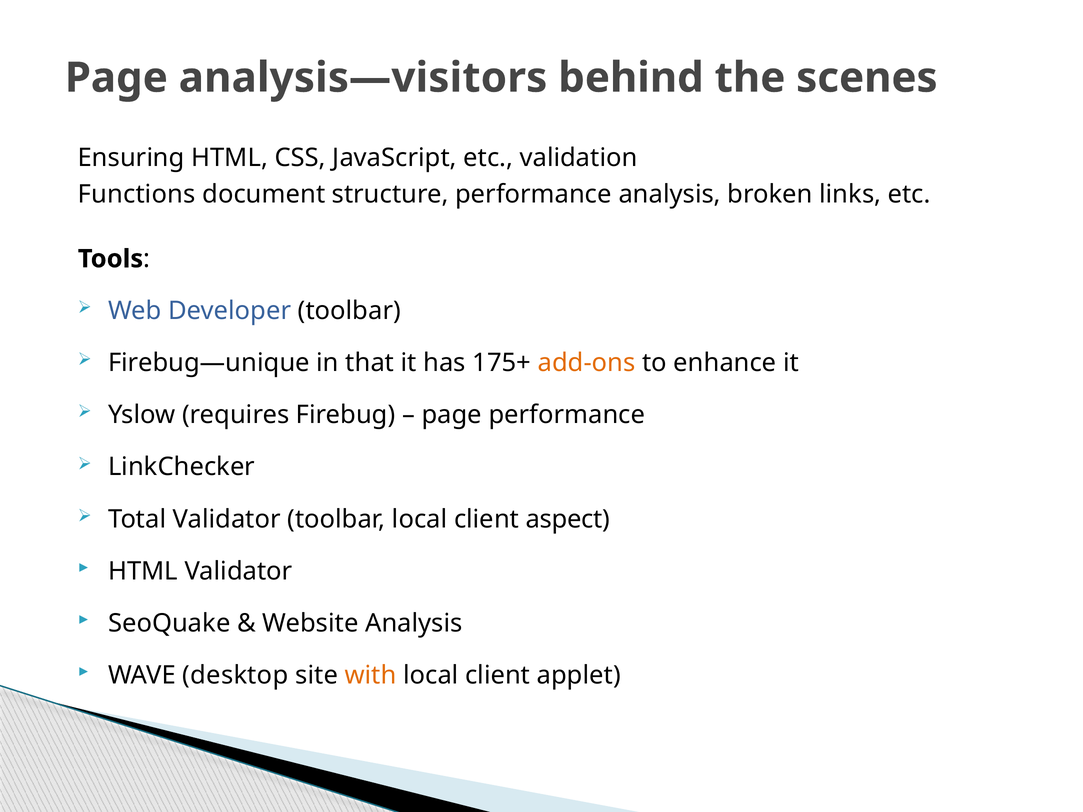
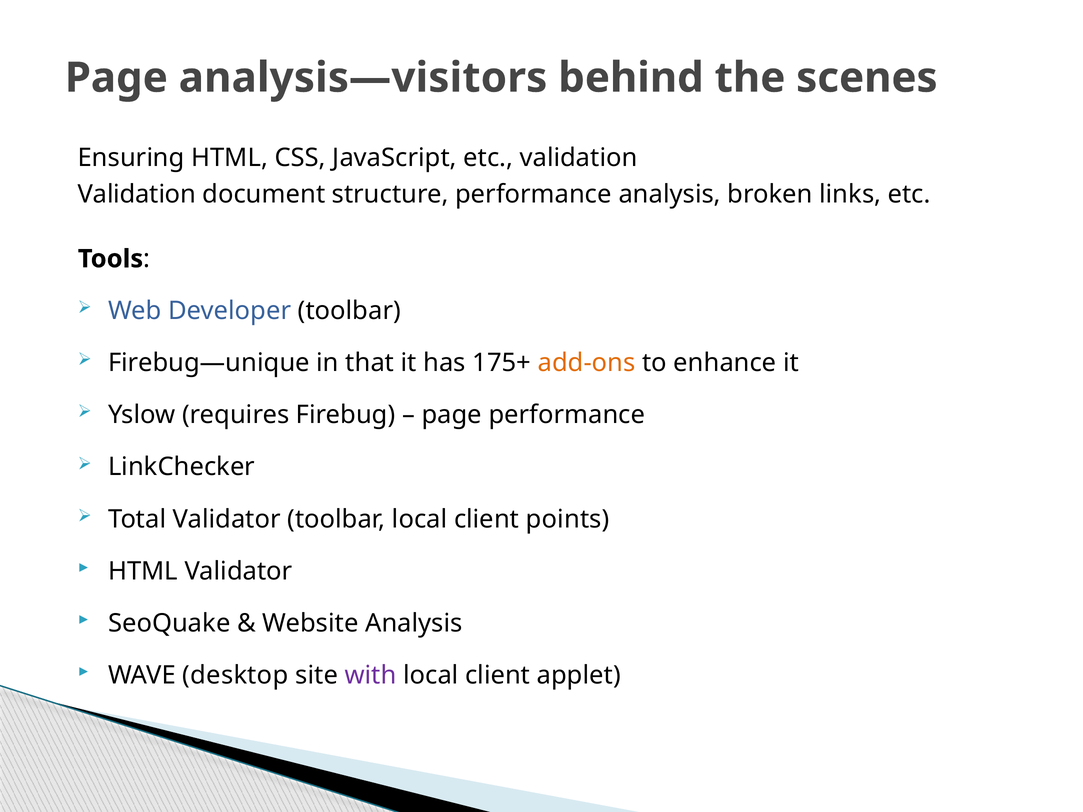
Functions: Functions -> Validation (137, 195)
aspect: aspect -> points (568, 519)
with colour: orange -> purple (371, 675)
